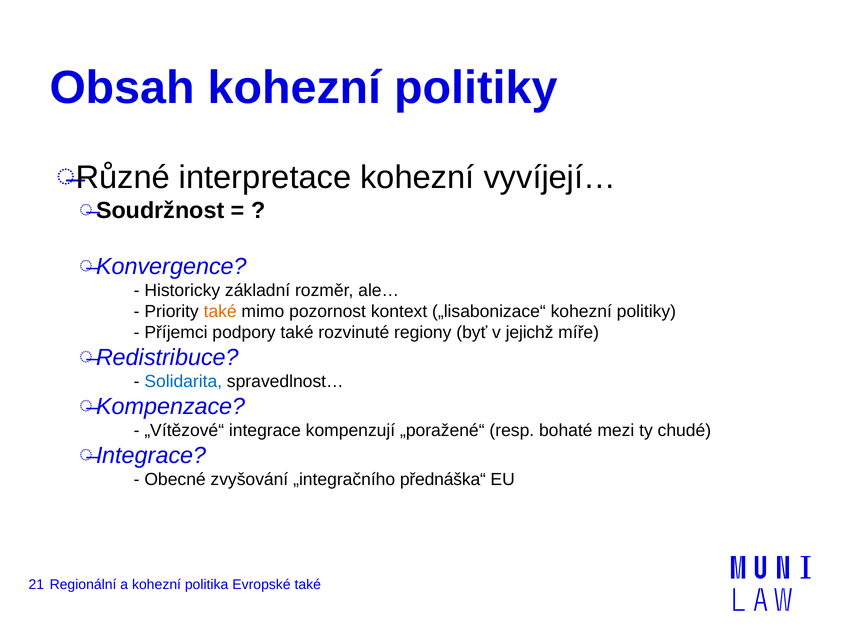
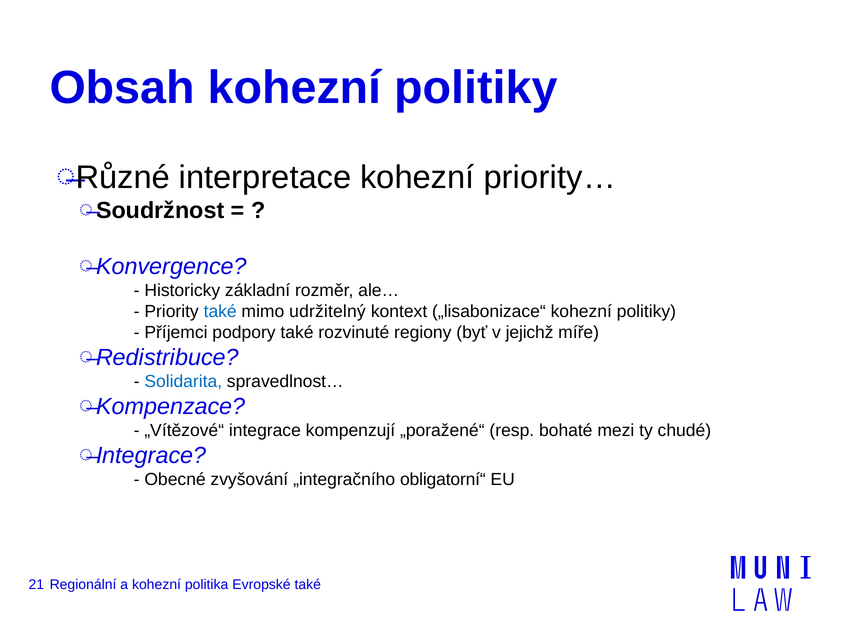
vyvíjejí…: vyvíjejí… -> priority… (550, 178)
také colour: orange -> blue (220, 312)
pozornost: pozornost -> udržitelný (327, 312)
přednáška“: přednáška“ -> obligatorní“ (443, 480)
